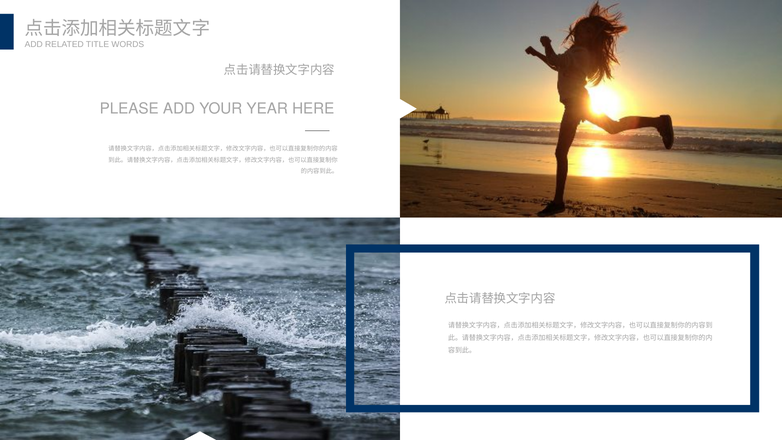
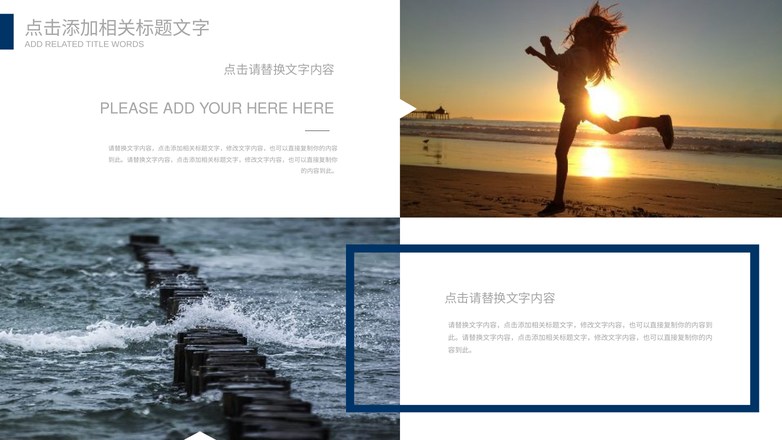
YOUR YEAR: YEAR -> HERE (267, 109)
